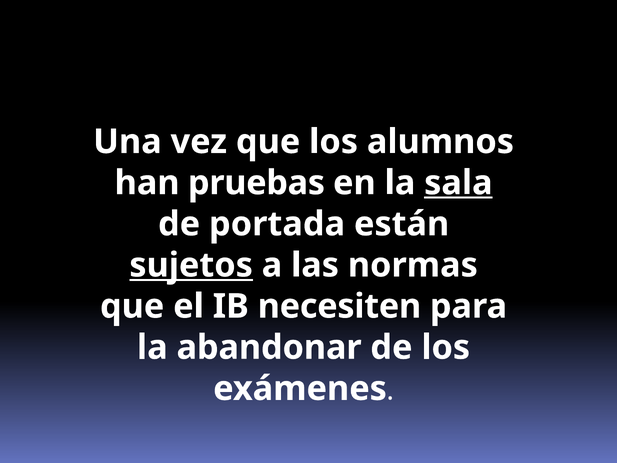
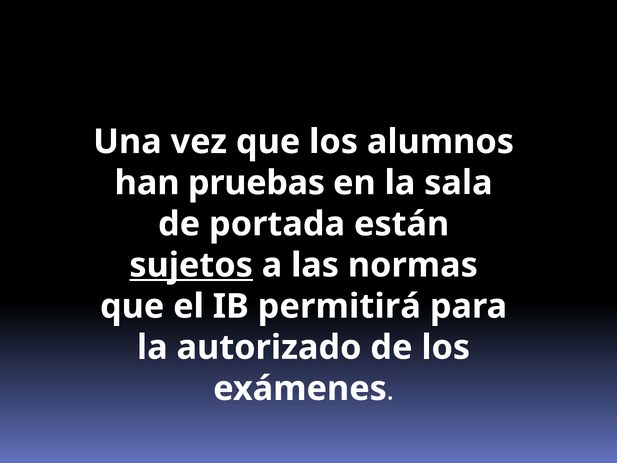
sala underline: present -> none (458, 183)
necesiten: necesiten -> permitirá (339, 306)
abandonar: abandonar -> autorizado (269, 347)
